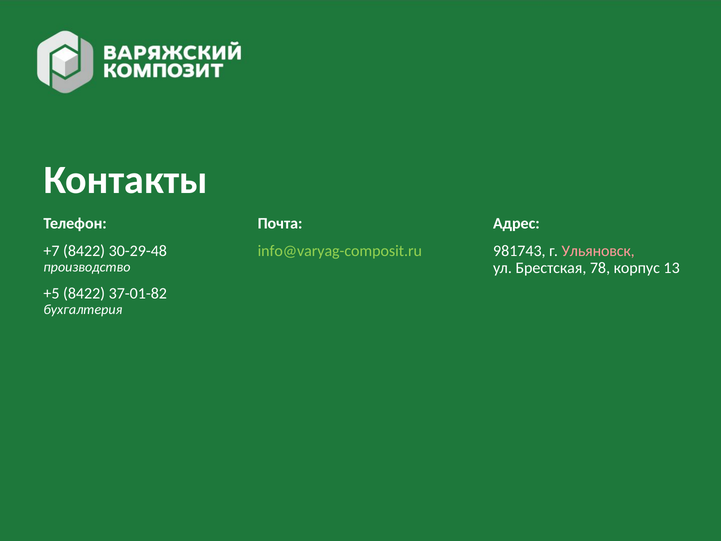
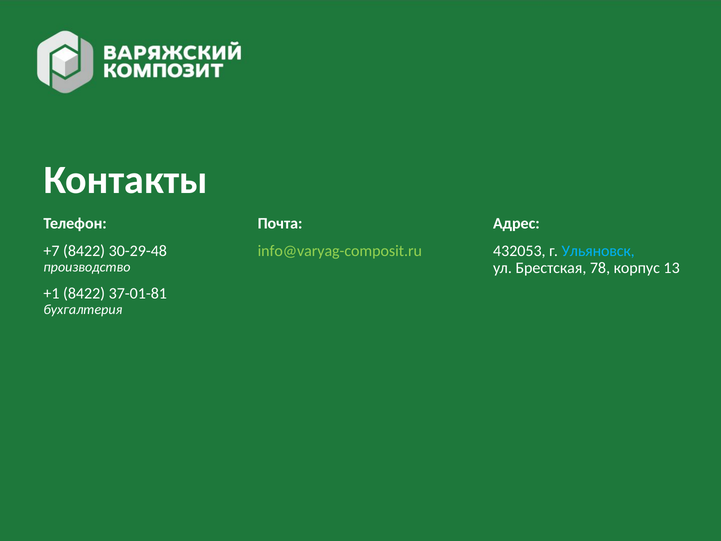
981743: 981743 -> 432053 (519, 251)
Ульяновск colour: pink -> light blue (598, 251)
+5: +5 -> +1 (52, 293)
37-01-82: 37-01-82 -> 37-01-81 (138, 293)
